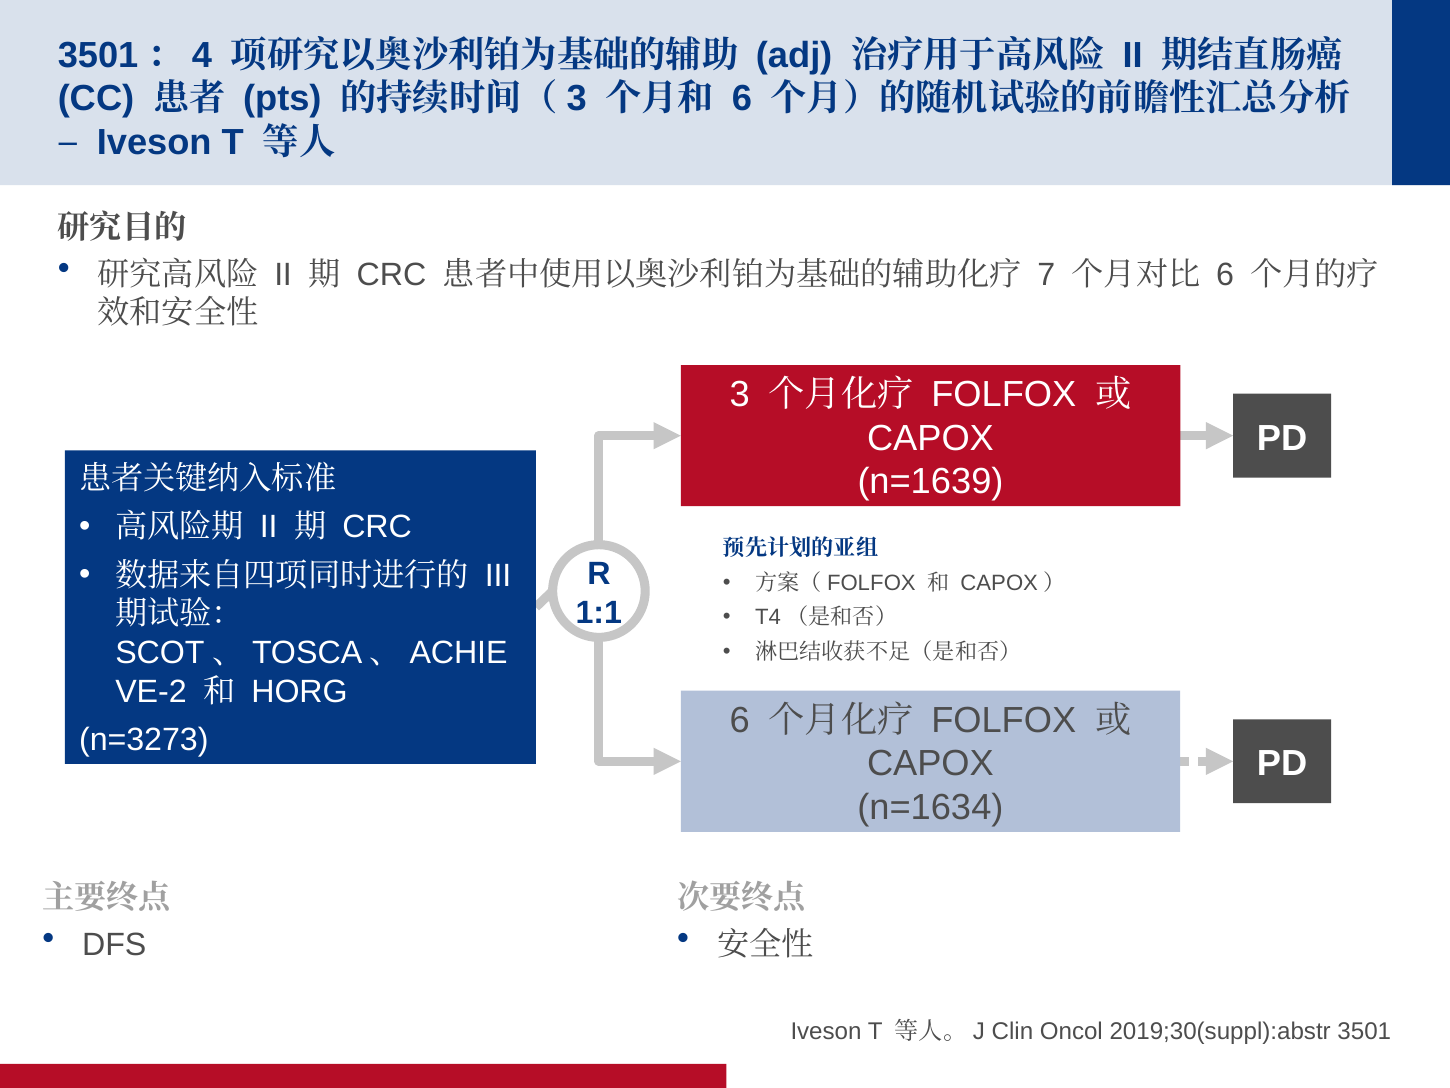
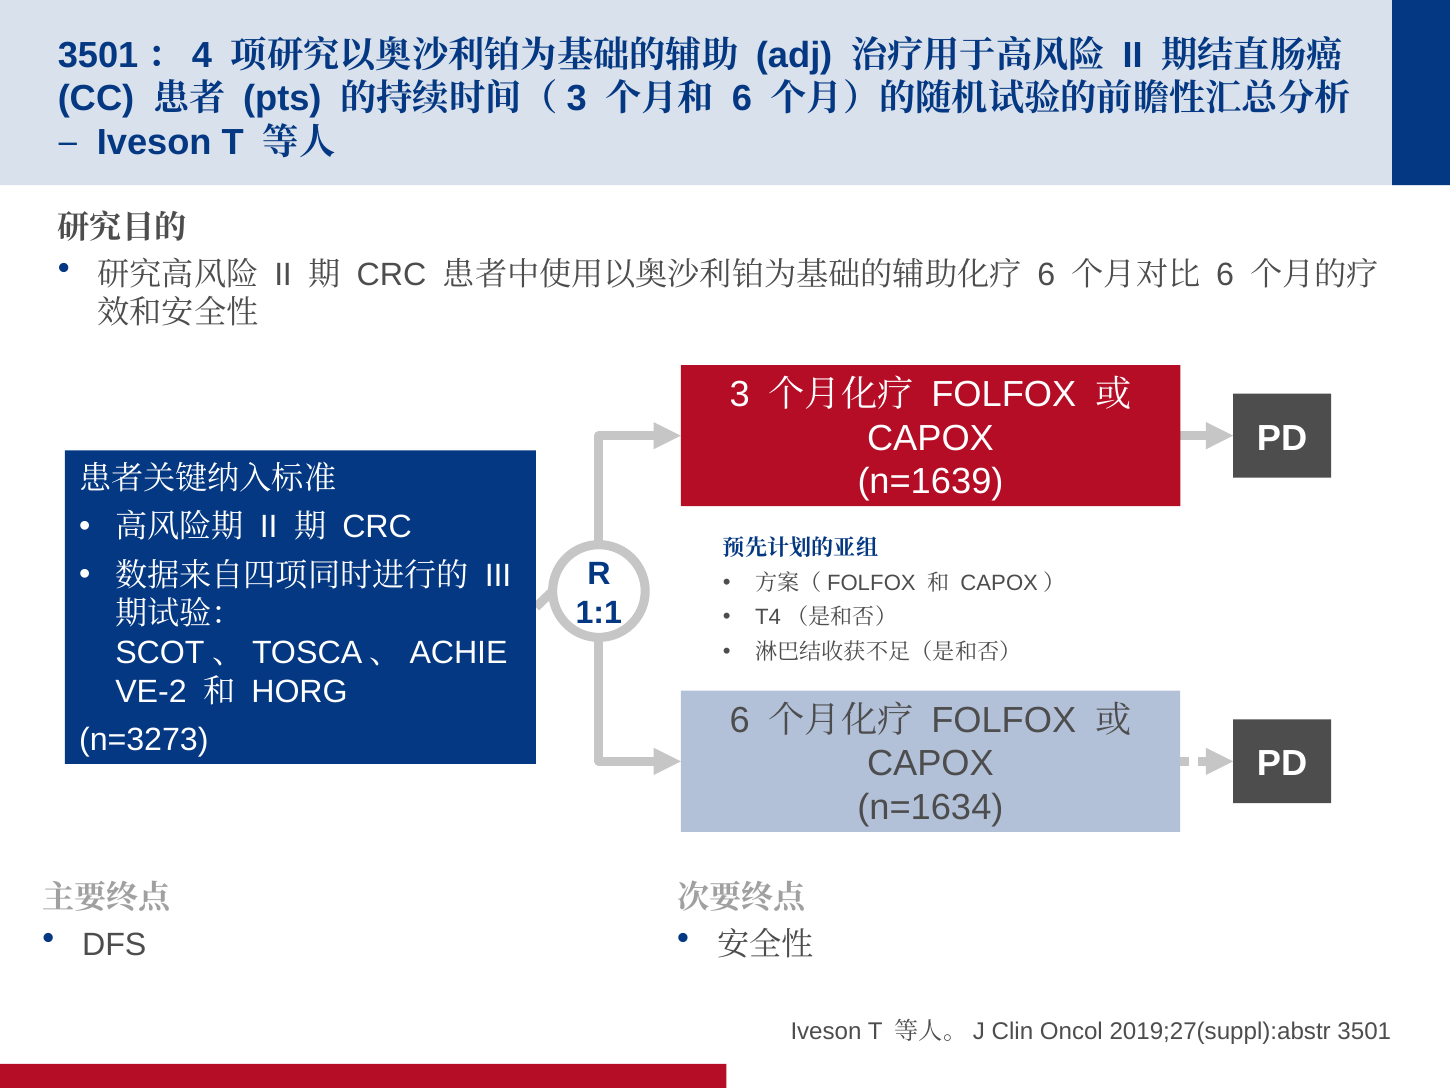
7: 7 -> 6 (1046, 274)
2019;30(suppl):abstr: 2019;30(suppl):abstr -> 2019;27(suppl):abstr (1220, 1031)
